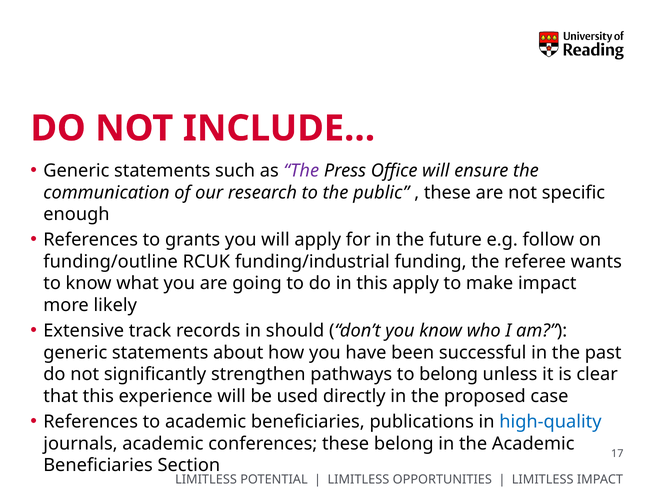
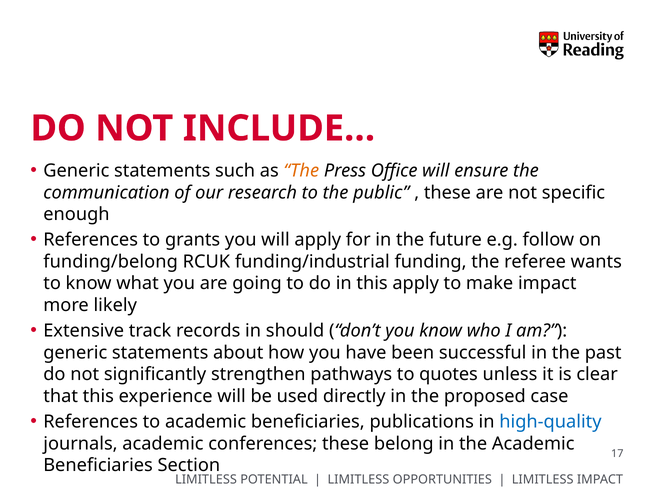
The colour: purple -> orange (301, 171)
funding/outline: funding/outline -> funding/belong (111, 262)
to belong: belong -> quotes (449, 375)
